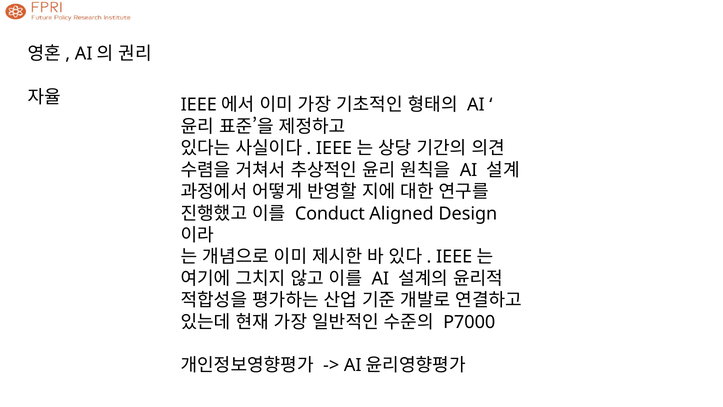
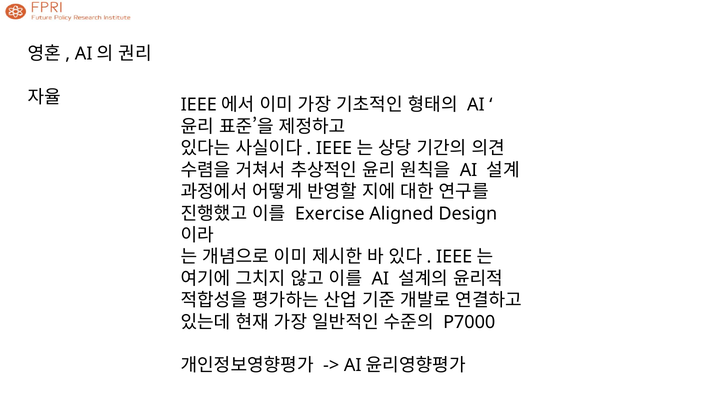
Conduct: Conduct -> Exercise (330, 213)
